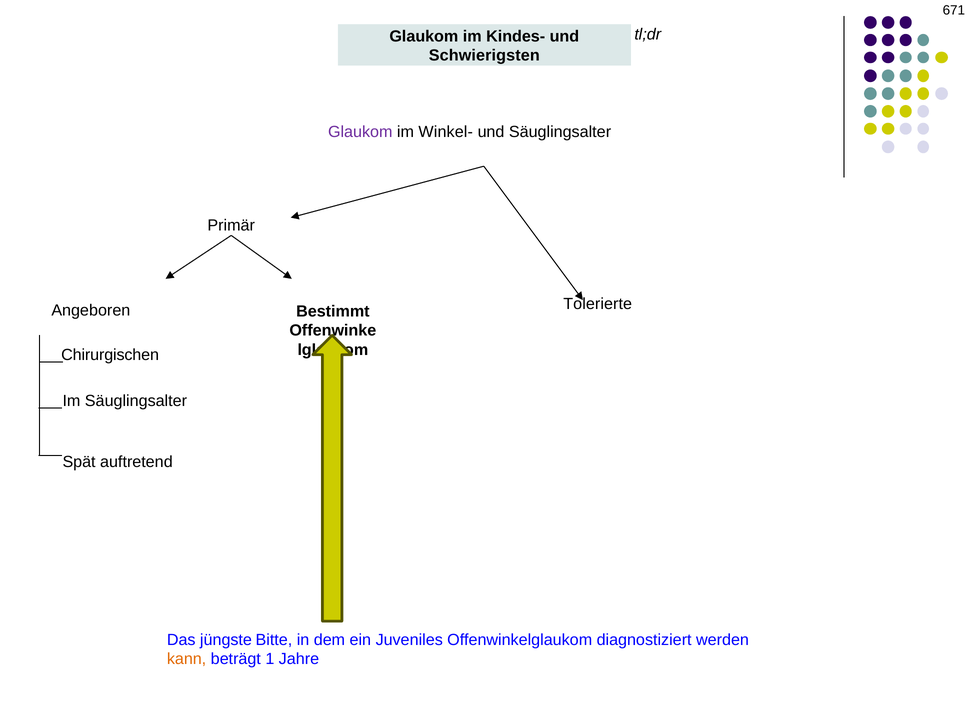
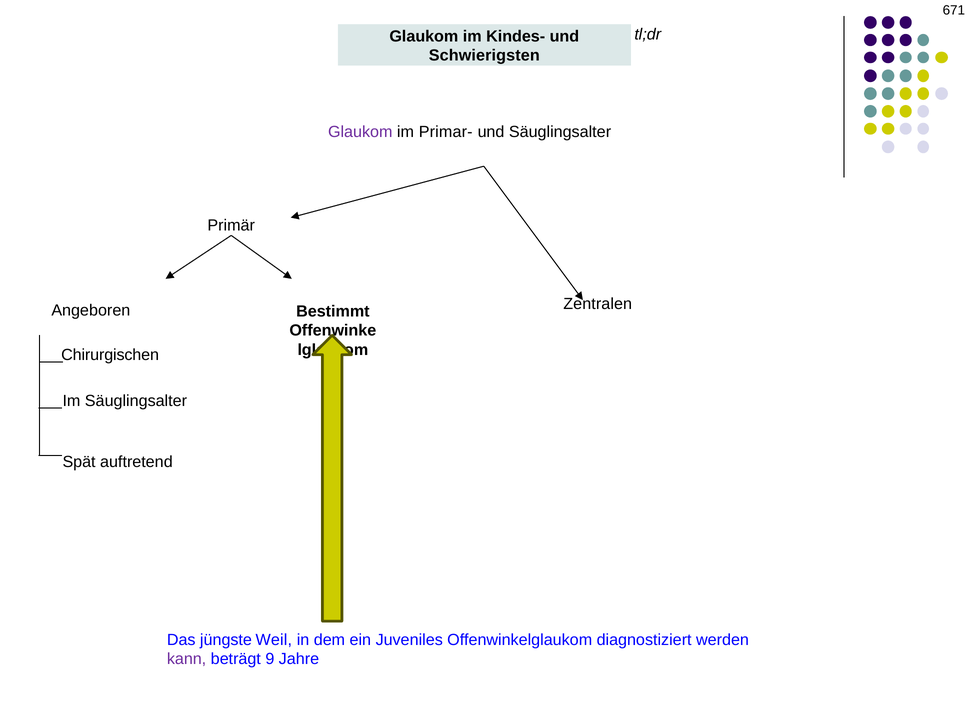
Winkel-: Winkel- -> Primar- (446, 132)
Tolerierte: Tolerierte -> Zentralen (598, 304)
Bitte: Bitte -> Weil (274, 640)
kann colour: orange -> purple (187, 660)
1: 1 -> 9 (270, 660)
